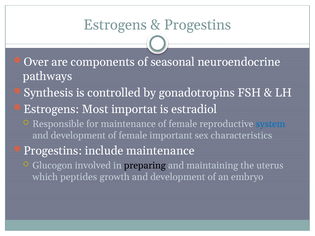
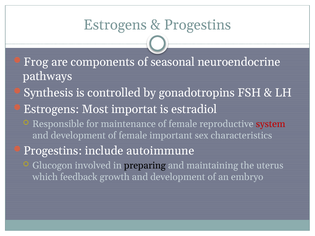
Over: Over -> Frog (36, 62)
system colour: blue -> red (271, 124)
include maintenance: maintenance -> autoimmune (160, 151)
peptides: peptides -> feedback (79, 177)
